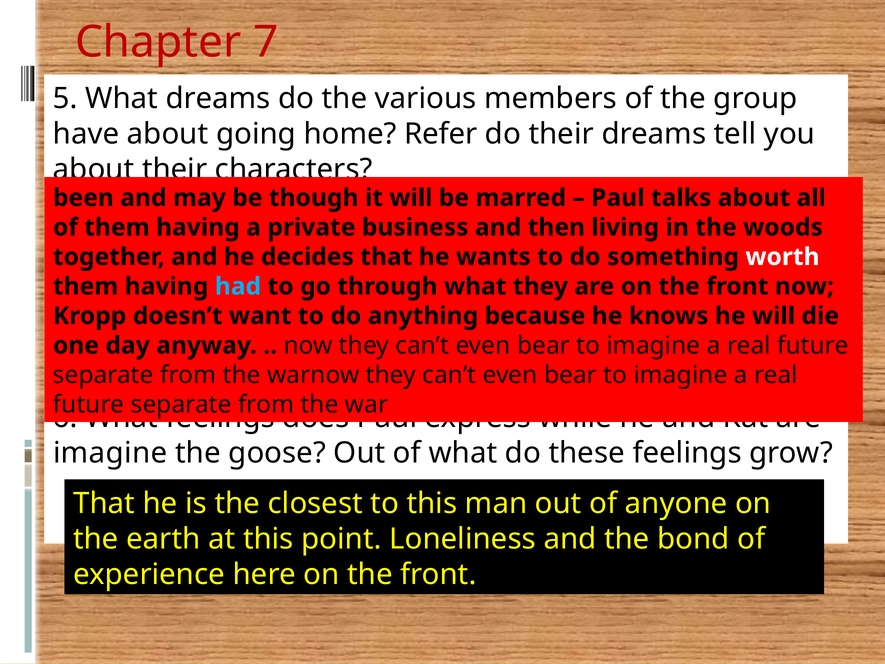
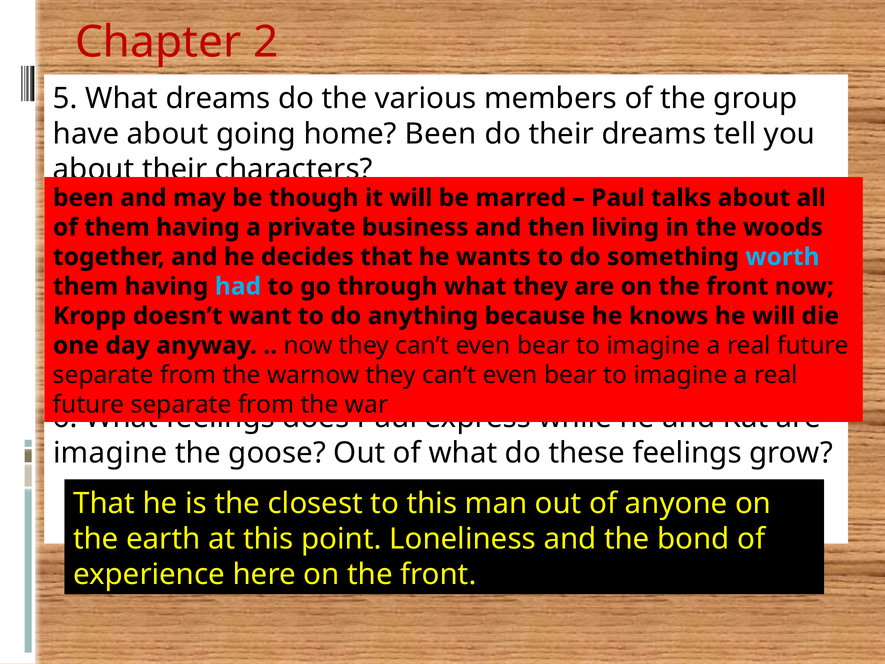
7: 7 -> 2 (266, 42)
home Refer: Refer -> Been (441, 134)
worth colour: white -> light blue (782, 257)
